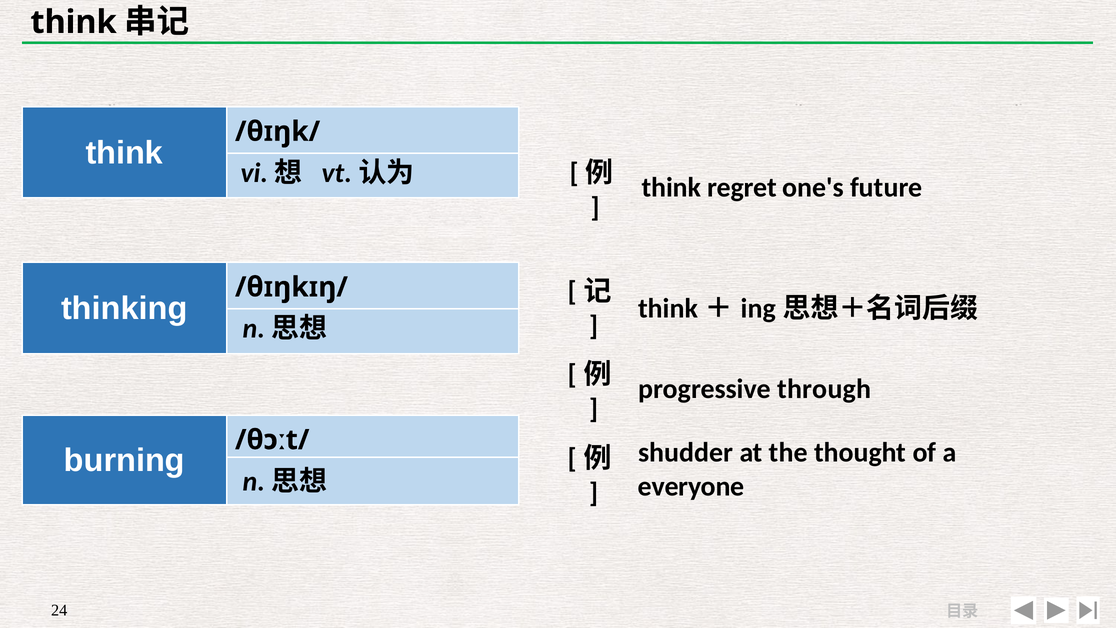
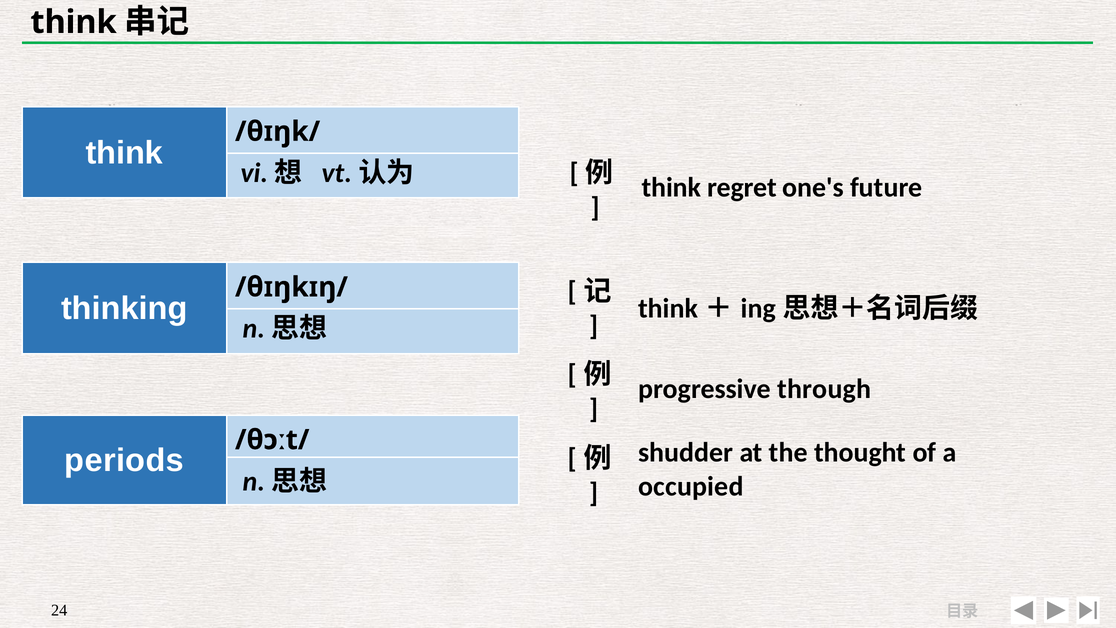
burning: burning -> periods (124, 460)
everyone: everyone -> occupied (691, 486)
